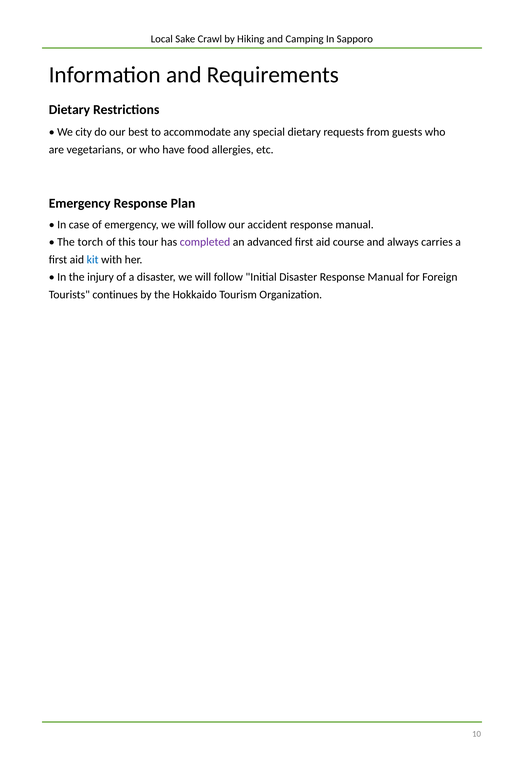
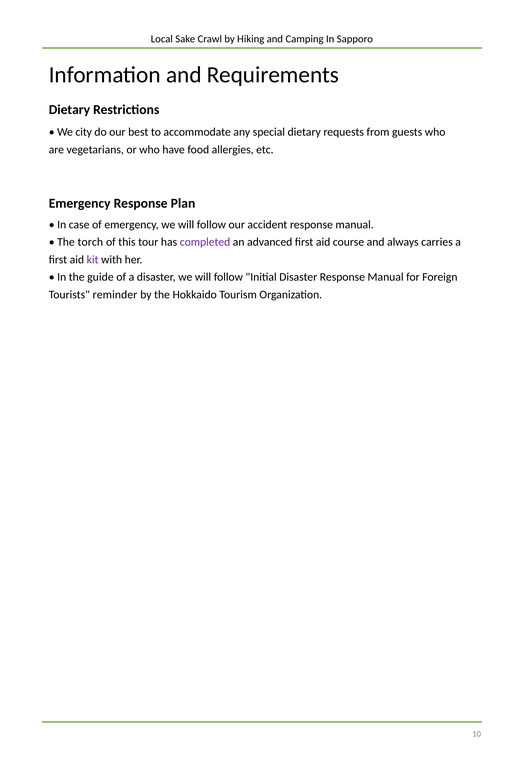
kit colour: blue -> purple (93, 260)
injury: injury -> guide (100, 277)
continues: continues -> reminder (115, 294)
